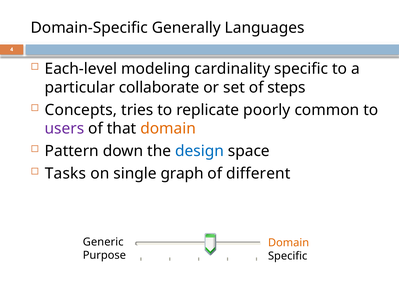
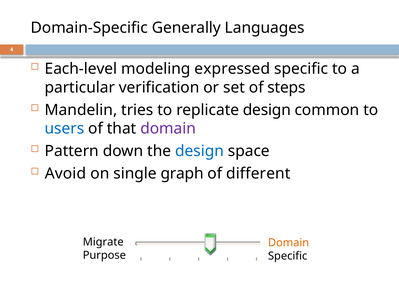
cardinality: cardinality -> expressed (232, 69)
collaborate: collaborate -> verification (159, 88)
Concepts: Concepts -> Mandelin (81, 110)
replicate poorly: poorly -> design (267, 110)
users colour: purple -> blue (64, 129)
domain colour: orange -> purple (168, 129)
Tasks: Tasks -> Avoid (65, 174)
Generic: Generic -> Migrate (103, 242)
